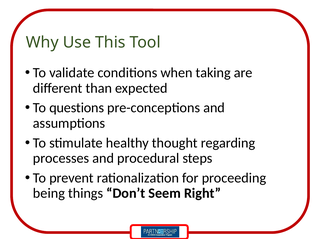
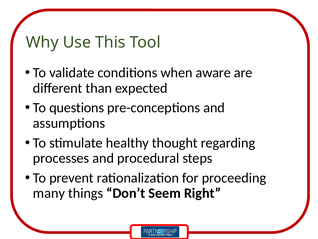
taking: taking -> aware (213, 73)
being: being -> many (49, 193)
